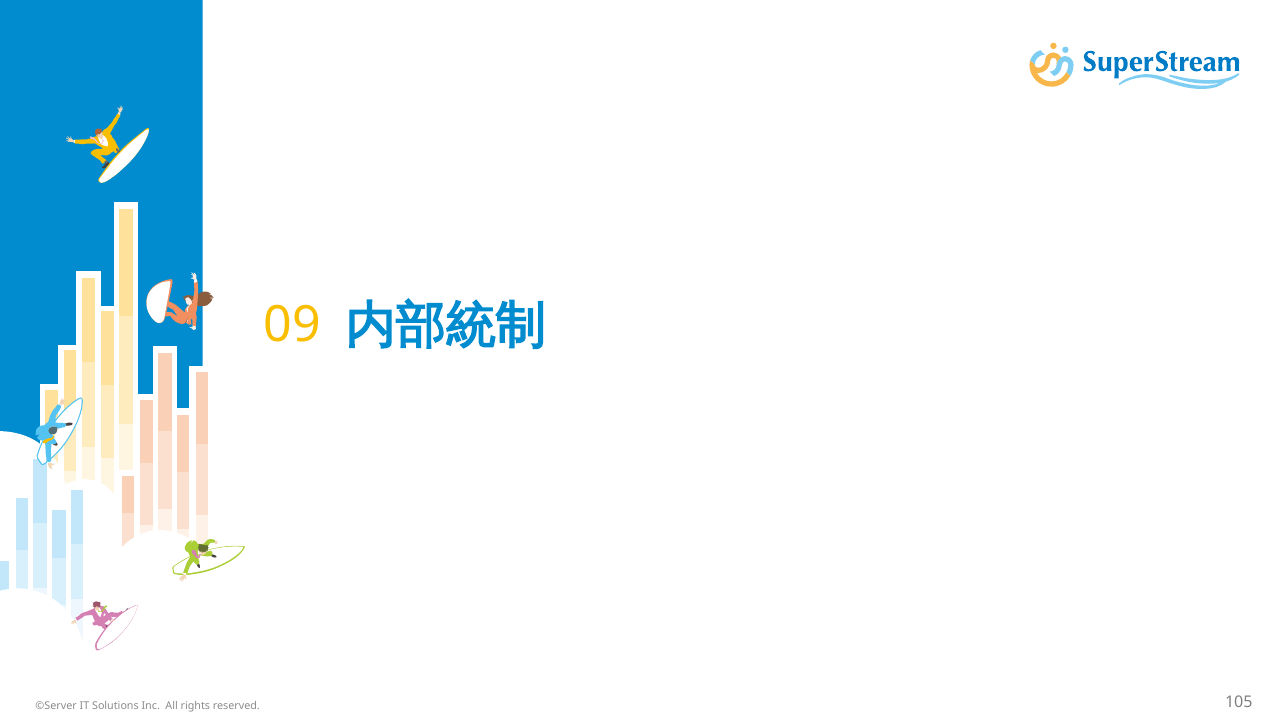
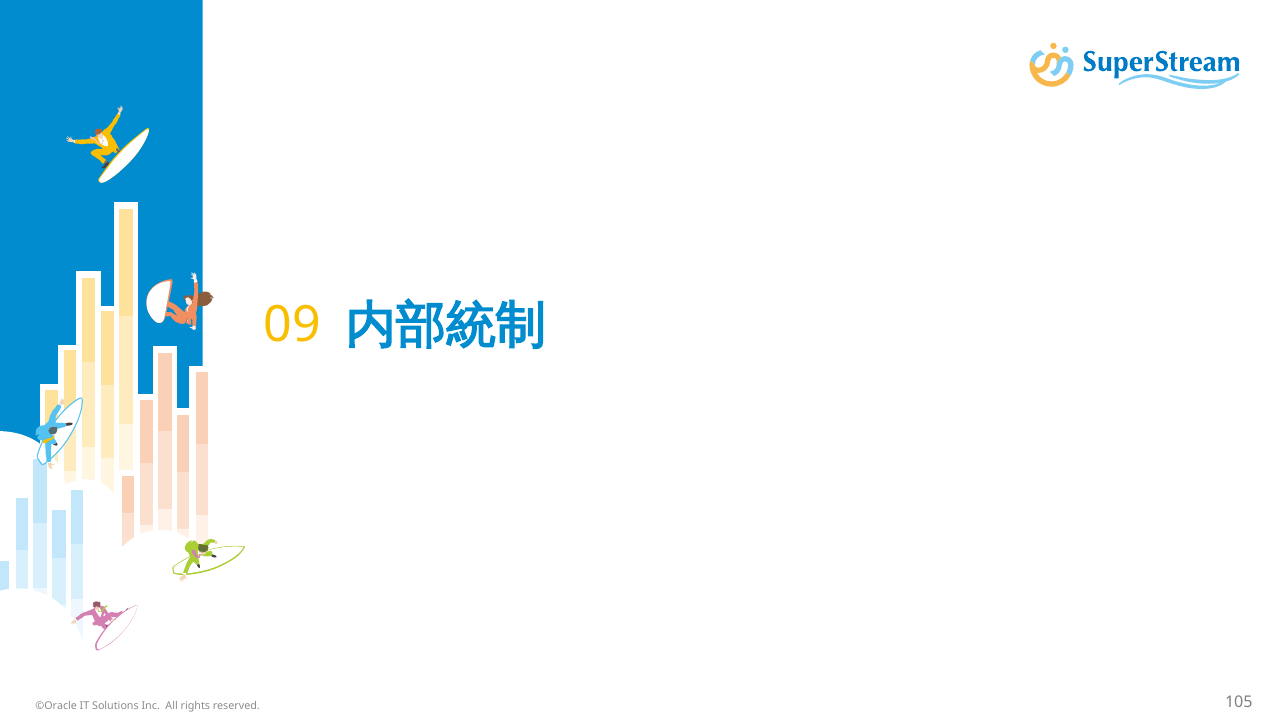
©Server: ©Server -> ©Oracle (56, 706)
